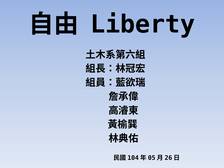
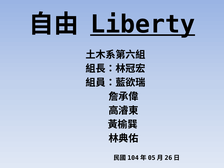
Liberty underline: none -> present (143, 24)
